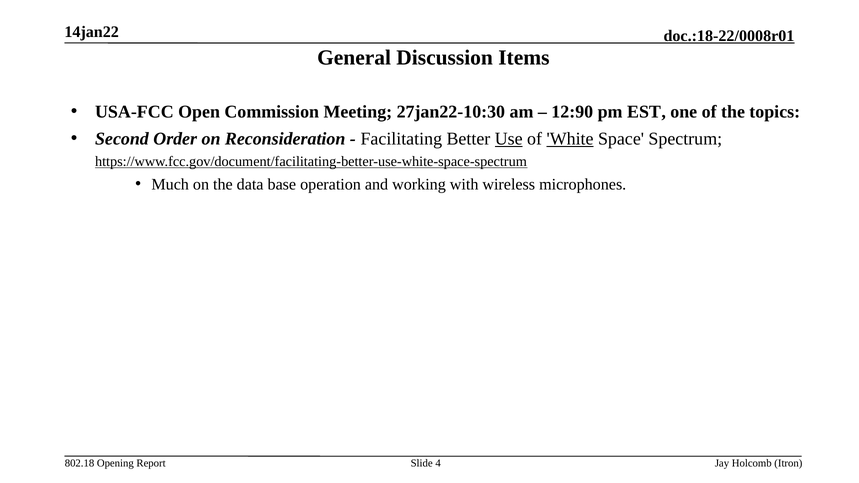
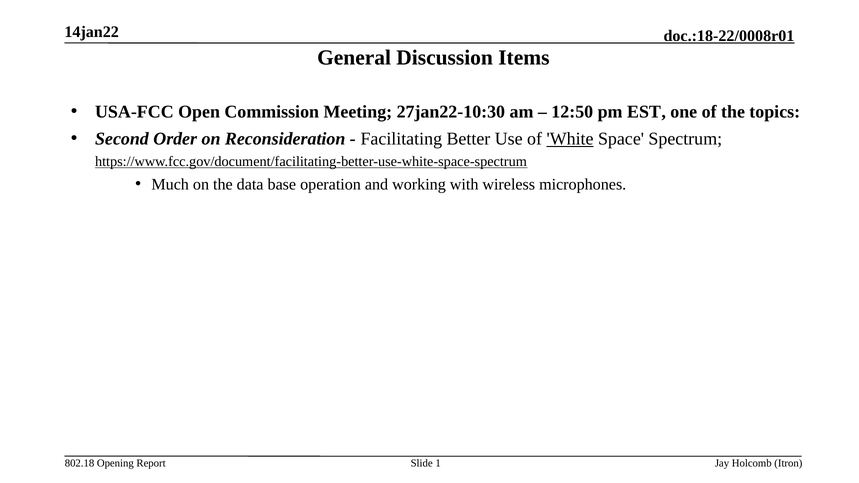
12:90: 12:90 -> 12:50 (572, 112)
Use underline: present -> none (509, 139)
4: 4 -> 1 (438, 463)
